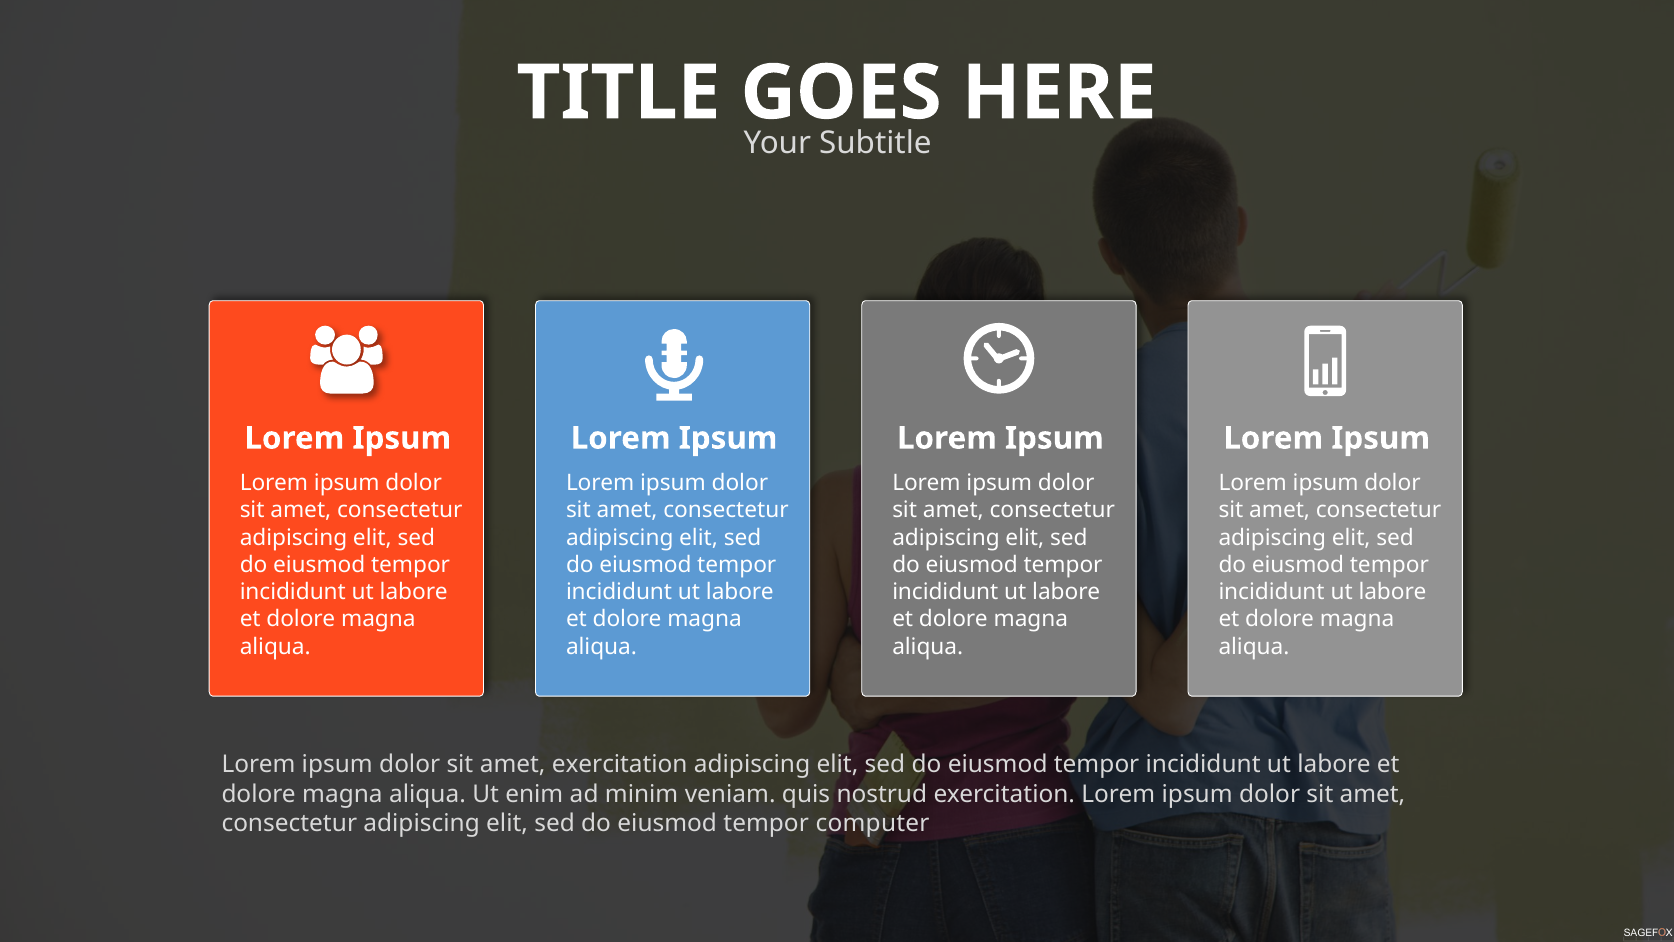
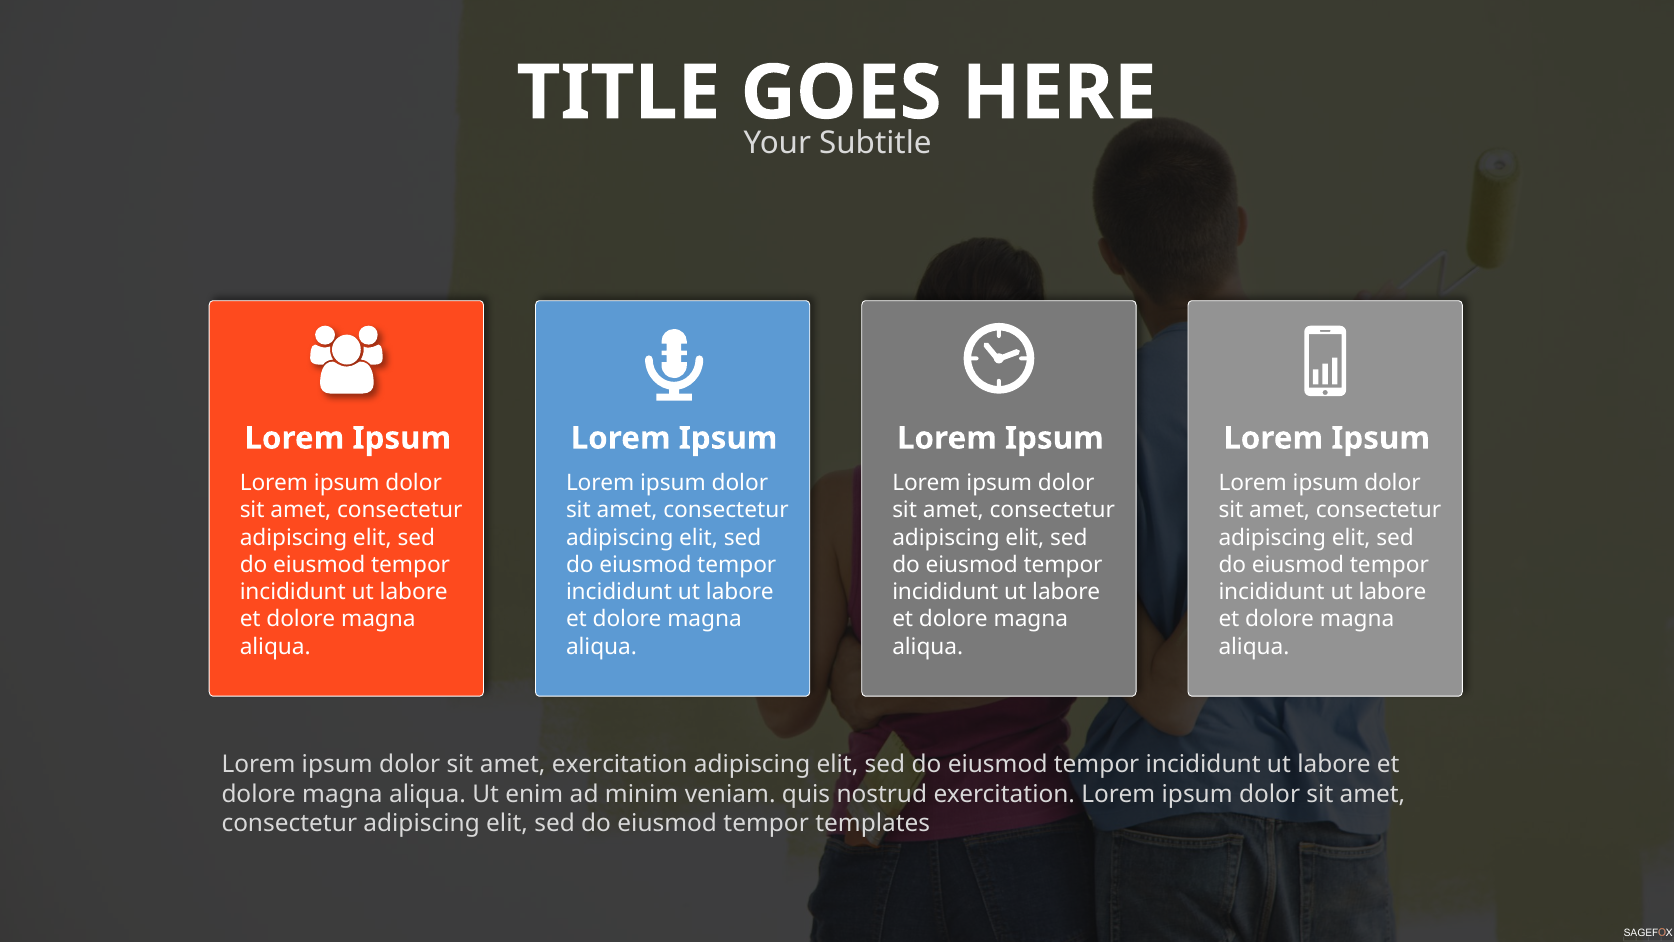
computer: computer -> templates (873, 823)
